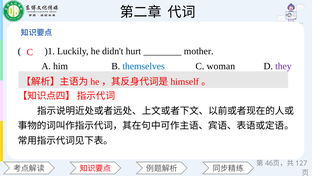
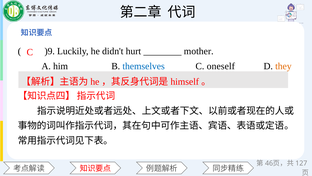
)1: )1 -> )9 (50, 51)
woman: woman -> oneself (221, 66)
they colour: purple -> orange (283, 66)
